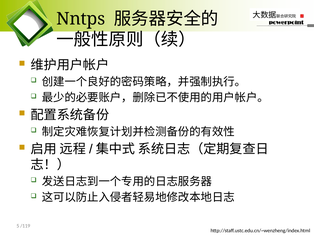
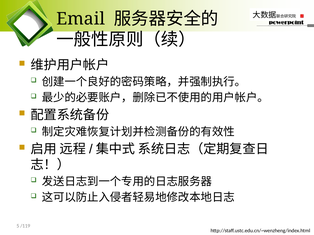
Nntps: Nntps -> Email (81, 19)
